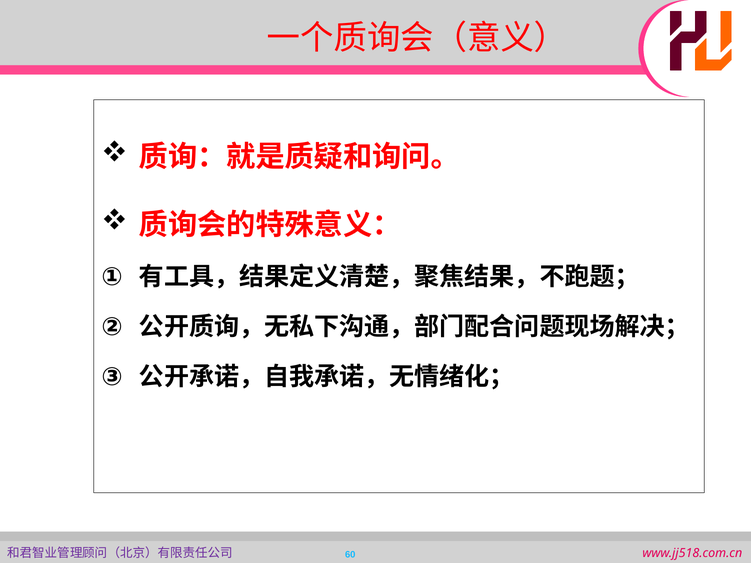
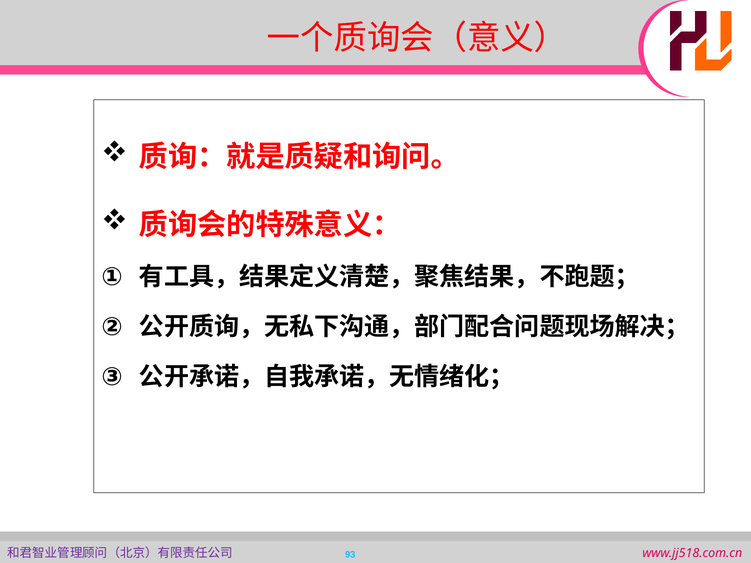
60: 60 -> 93 (350, 555)
